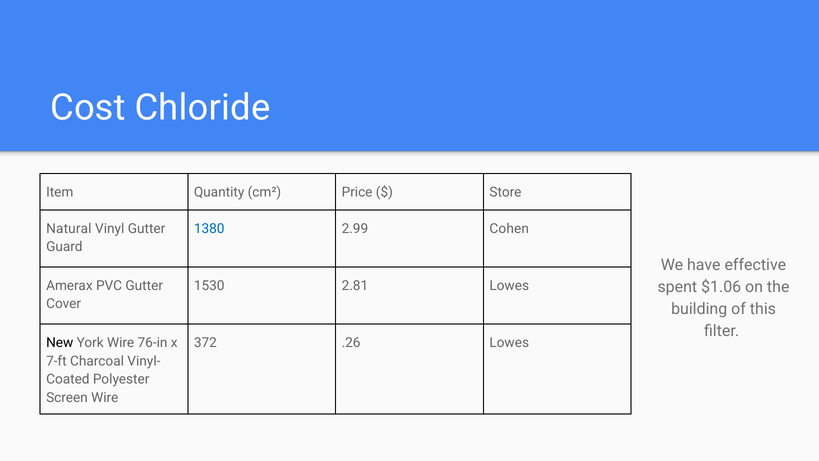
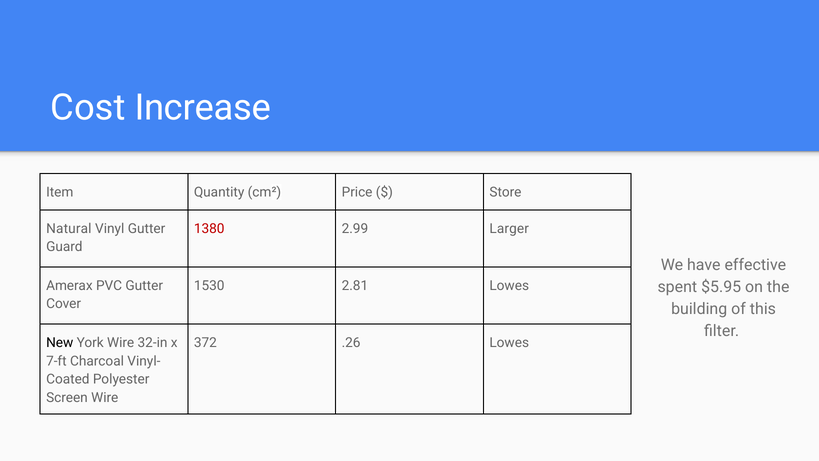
Chloride: Chloride -> Increase (203, 107)
1380 colour: blue -> red (209, 228)
Cohen: Cohen -> Larger (509, 228)
$1.06: $1.06 -> $5.95 (721, 287)
76-in: 76-in -> 32-in (153, 342)
